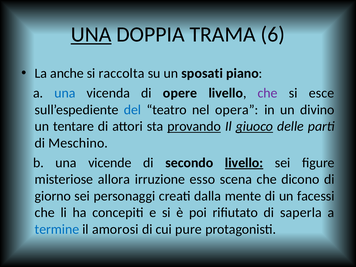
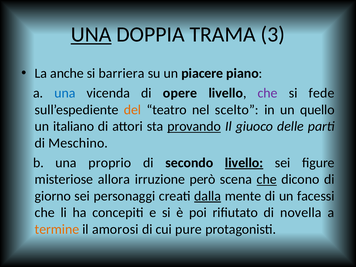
6: 6 -> 3 (273, 34)
raccolta: raccolta -> barriera (122, 73)
sposati: sposati -> piacere (202, 73)
esce: esce -> fede (322, 93)
del colour: blue -> orange (132, 110)
opera: opera -> scelto (237, 110)
divino: divino -> quello (317, 110)
tentare: tentare -> italiano (74, 126)
giuoco underline: present -> none (254, 126)
vicende: vicende -> proprio (110, 163)
esso: esso -> però (203, 179)
che underline: none -> present (267, 179)
dalla underline: none -> present (208, 196)
saperla: saperla -> novella (301, 213)
termine colour: blue -> orange (57, 229)
